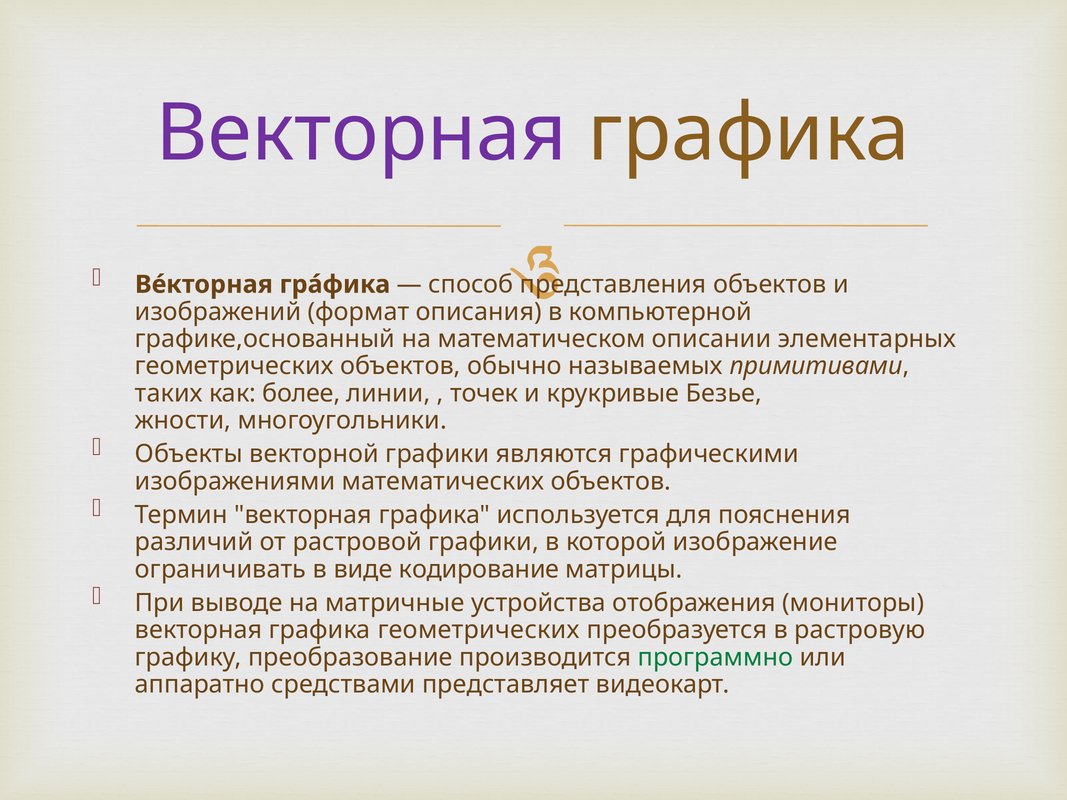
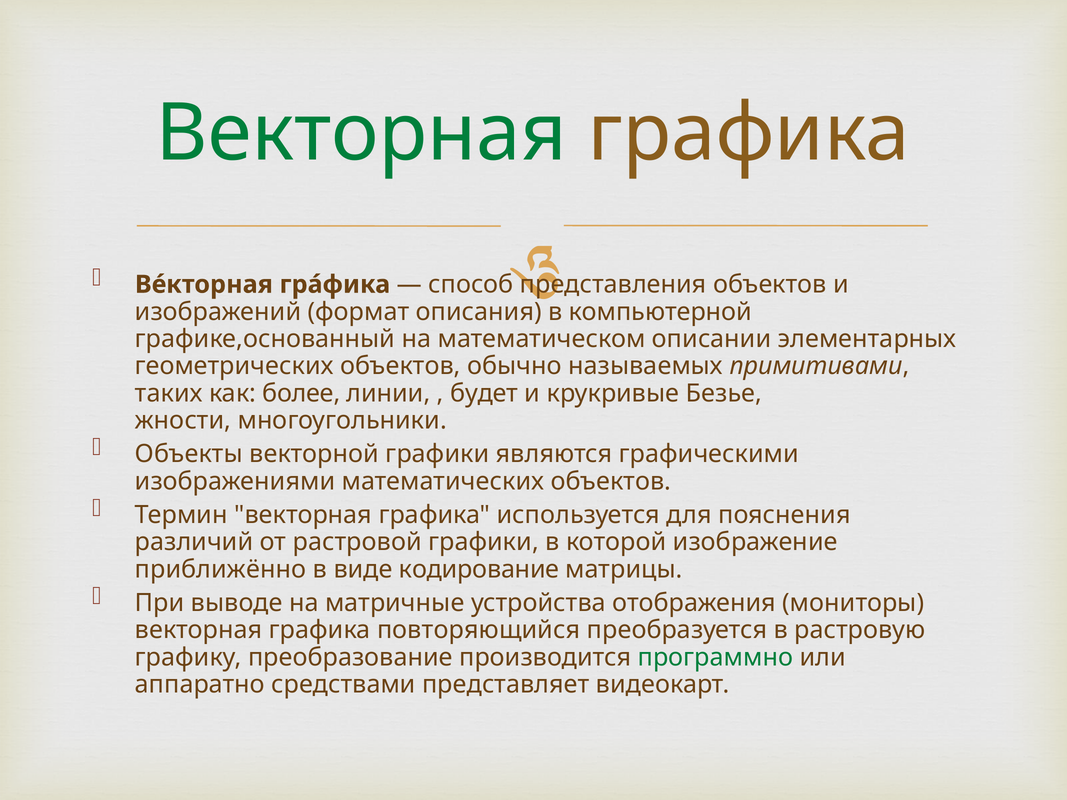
Векторная colour: purple -> green (361, 134)
точек: точек -> будет (484, 393)
ограничивать: ограничивать -> приближённо (221, 570)
графика геометрических: геометрических -> повторяющийся (479, 630)
